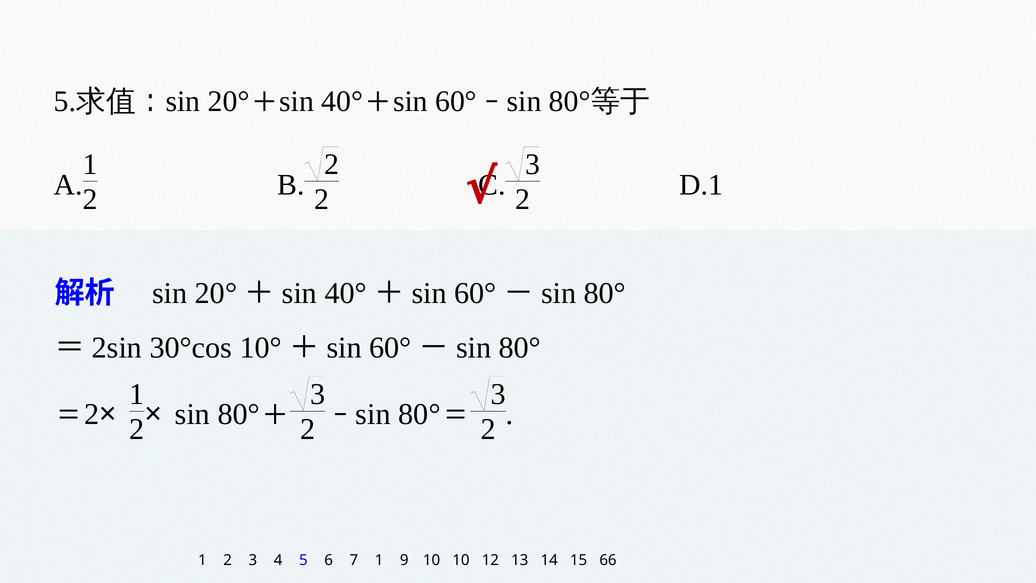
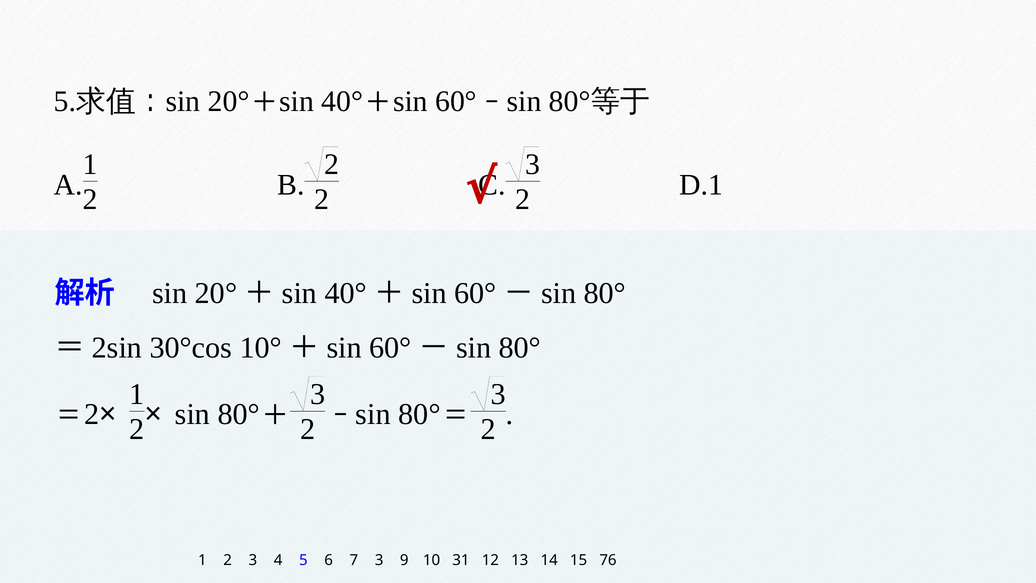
7 1: 1 -> 3 (379, 560)
10 10: 10 -> 31 (461, 560)
66: 66 -> 76 (608, 560)
